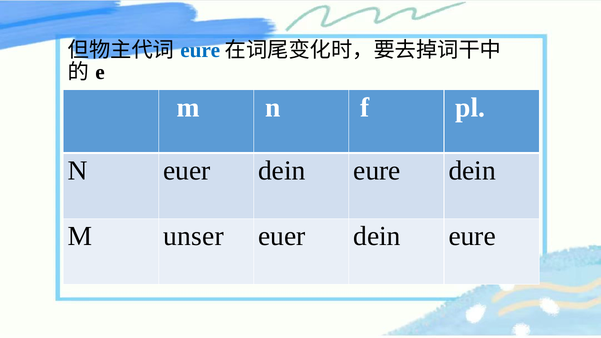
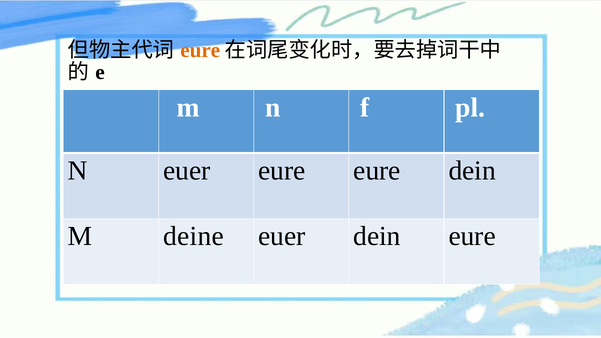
eure colour: blue -> orange (200, 50)
N euer dein: dein -> eure (282, 171)
unser: unser -> deine (193, 236)
